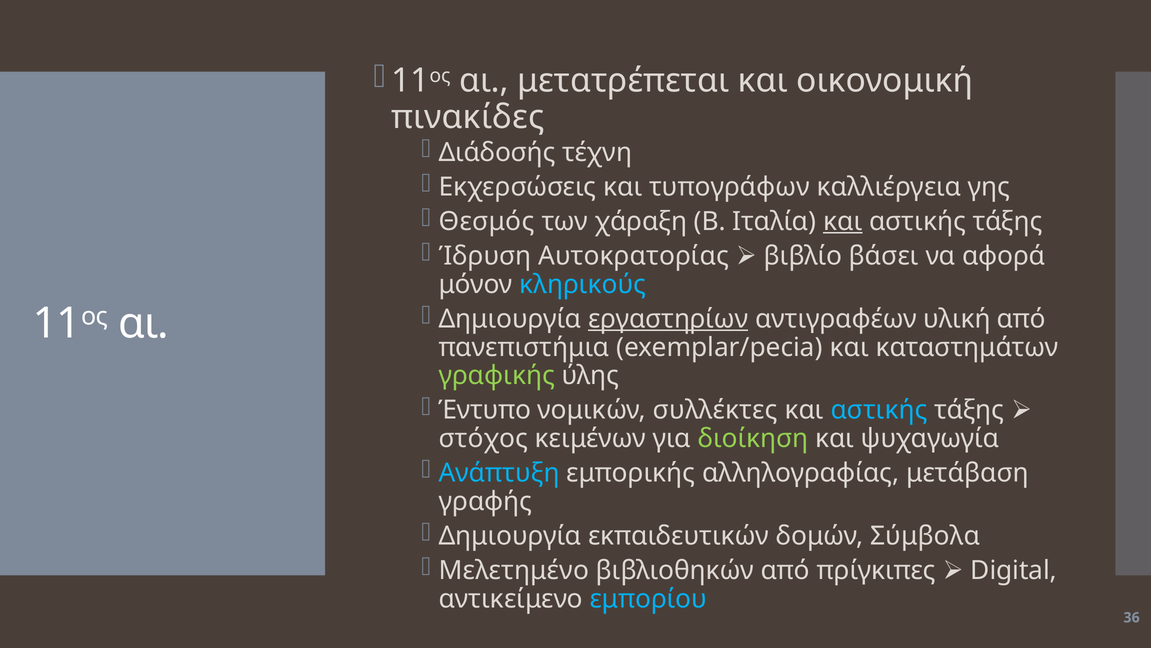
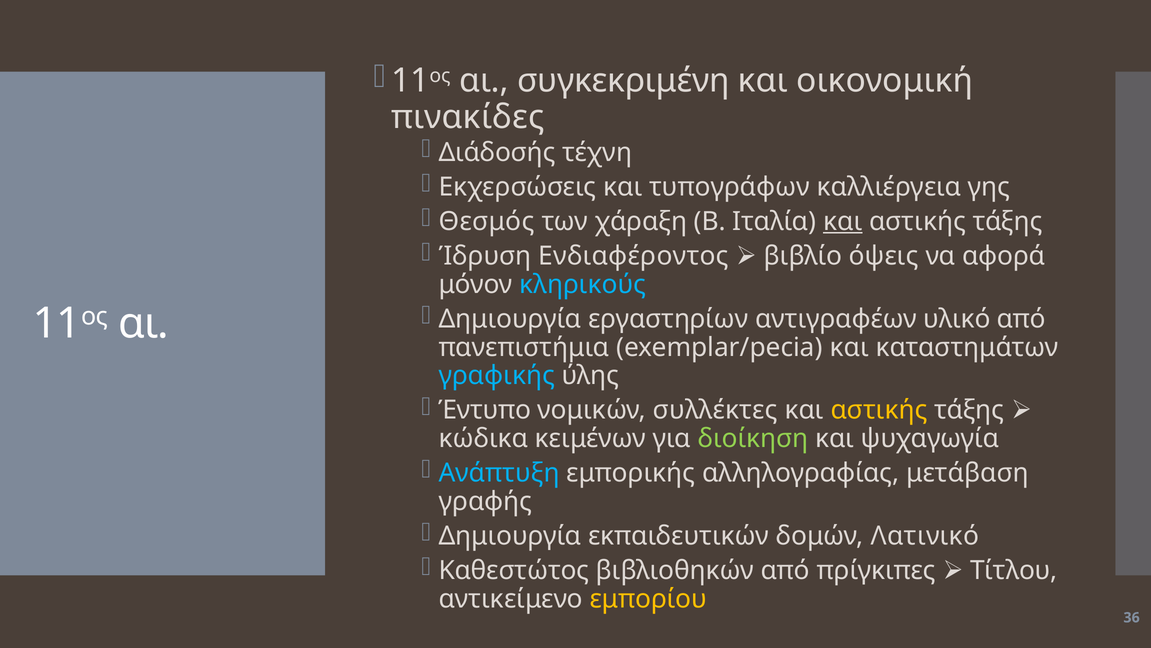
μετατρέπεται: μετατρέπεται -> συγκεκριμένη (623, 81)
Αυτοκρατορίας: Αυτοκρατορίας -> Ενδιαφέροντος (634, 256)
βάσει: βάσει -> όψεις (884, 256)
εργαστηρίων underline: present -> none (668, 319)
υλική: υλική -> υλικό (957, 319)
γραφικής colour: light green -> light blue (497, 375)
αστικής colour: light blue -> yellow (879, 410)
στόχος: στόχος -> κώδικα (483, 438)
Σύμβολα: Σύμβολα -> Λατινικό (925, 536)
Μελετημένο: Μελετημένο -> Καθεστώτος (514, 570)
Digital: Digital -> Τίτλου (1014, 570)
εμπορίου colour: light blue -> yellow (648, 598)
